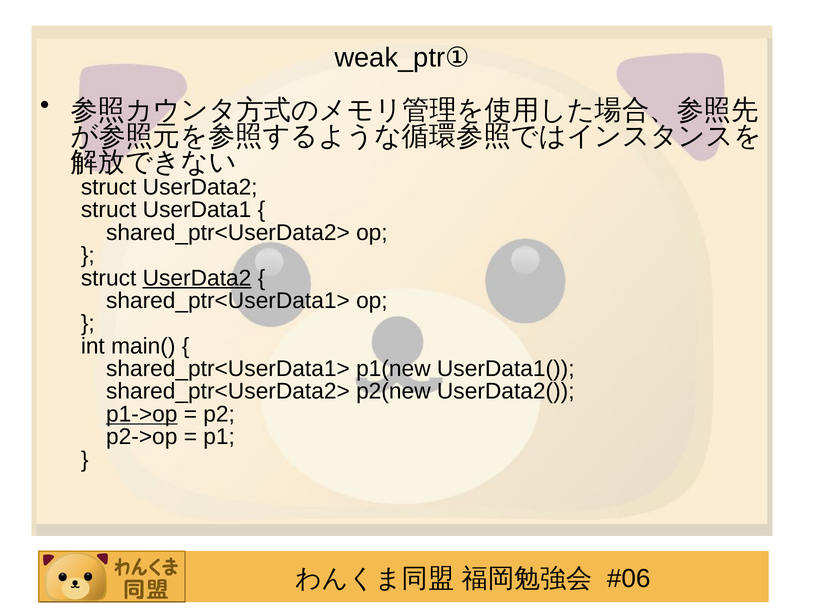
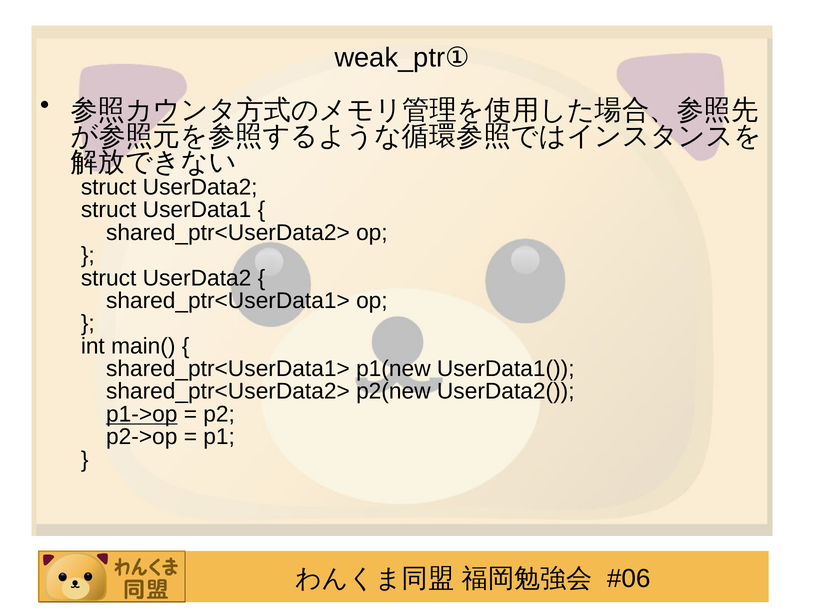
UserData2 underline: present -> none (197, 278)
